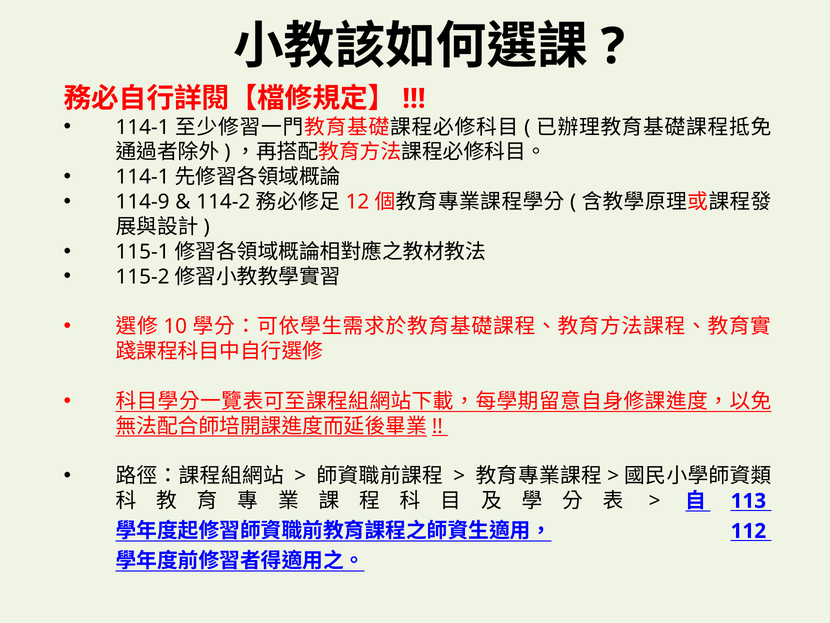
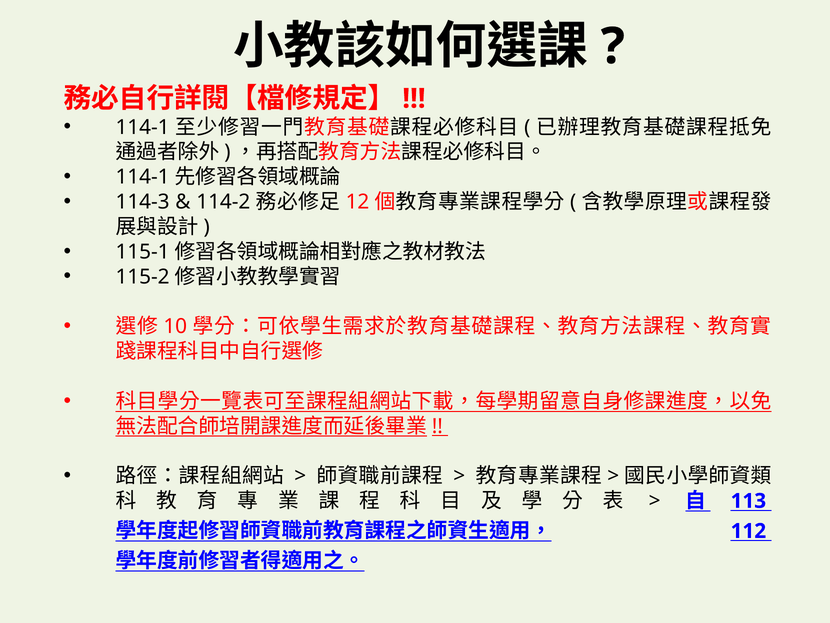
114-9: 114-9 -> 114-3 (143, 202)
